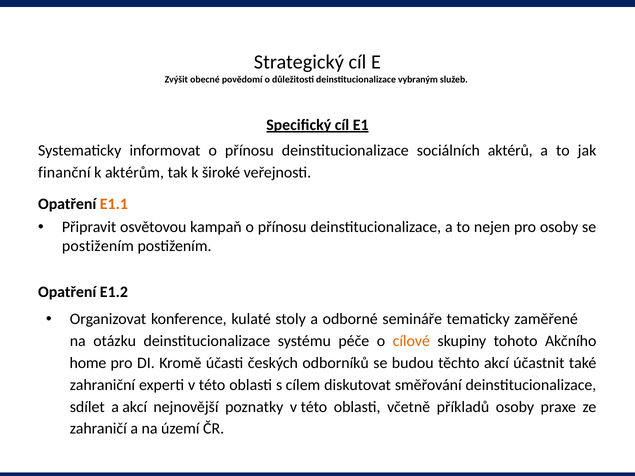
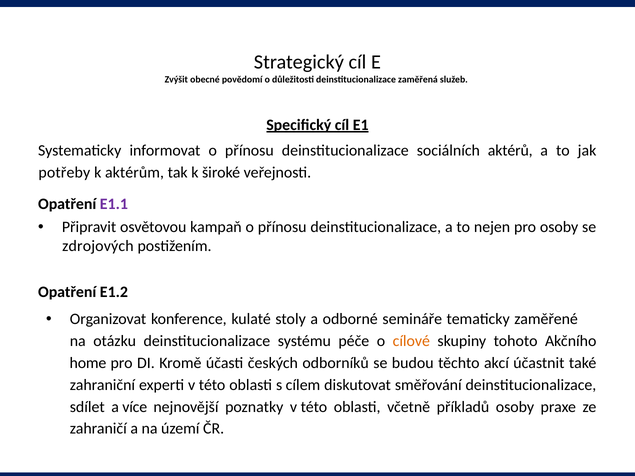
vybraným: vybraným -> zaměřená (418, 79)
finanční: finanční -> potřeby (64, 173)
E1.1 colour: orange -> purple (114, 204)
postižením: postižením -> zdrojových (98, 246)
a akcí: akcí -> více (135, 407)
